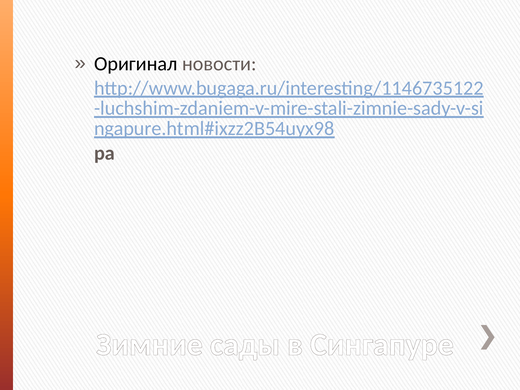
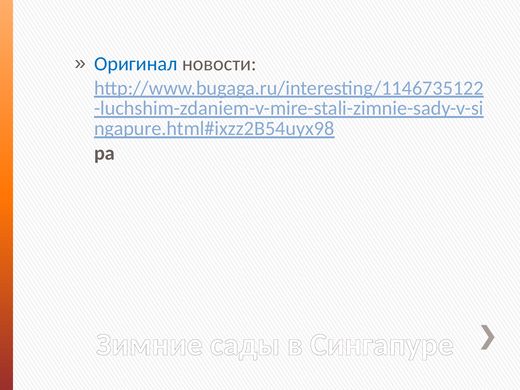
Оригинал colour: black -> blue (136, 64)
